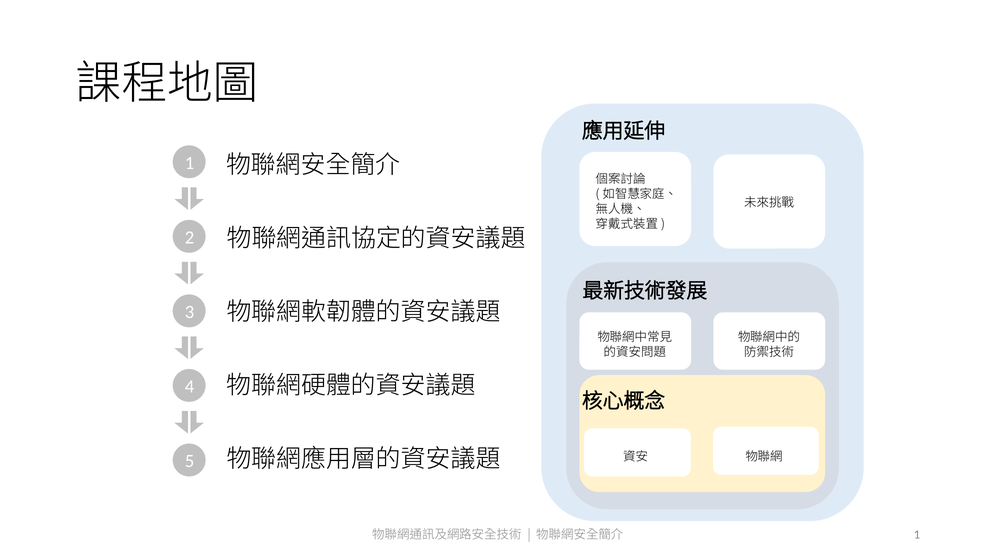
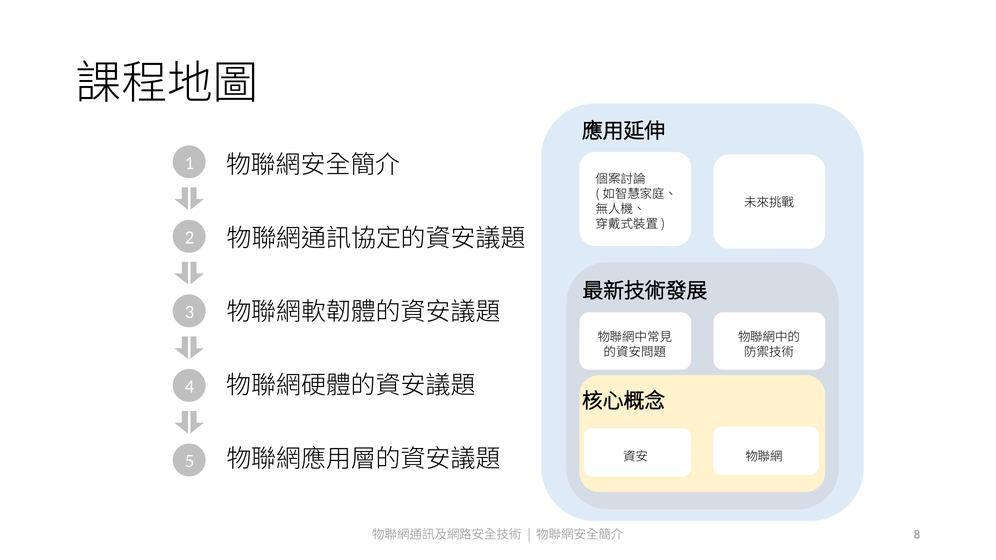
1: 1 -> 8 (917, 535)
